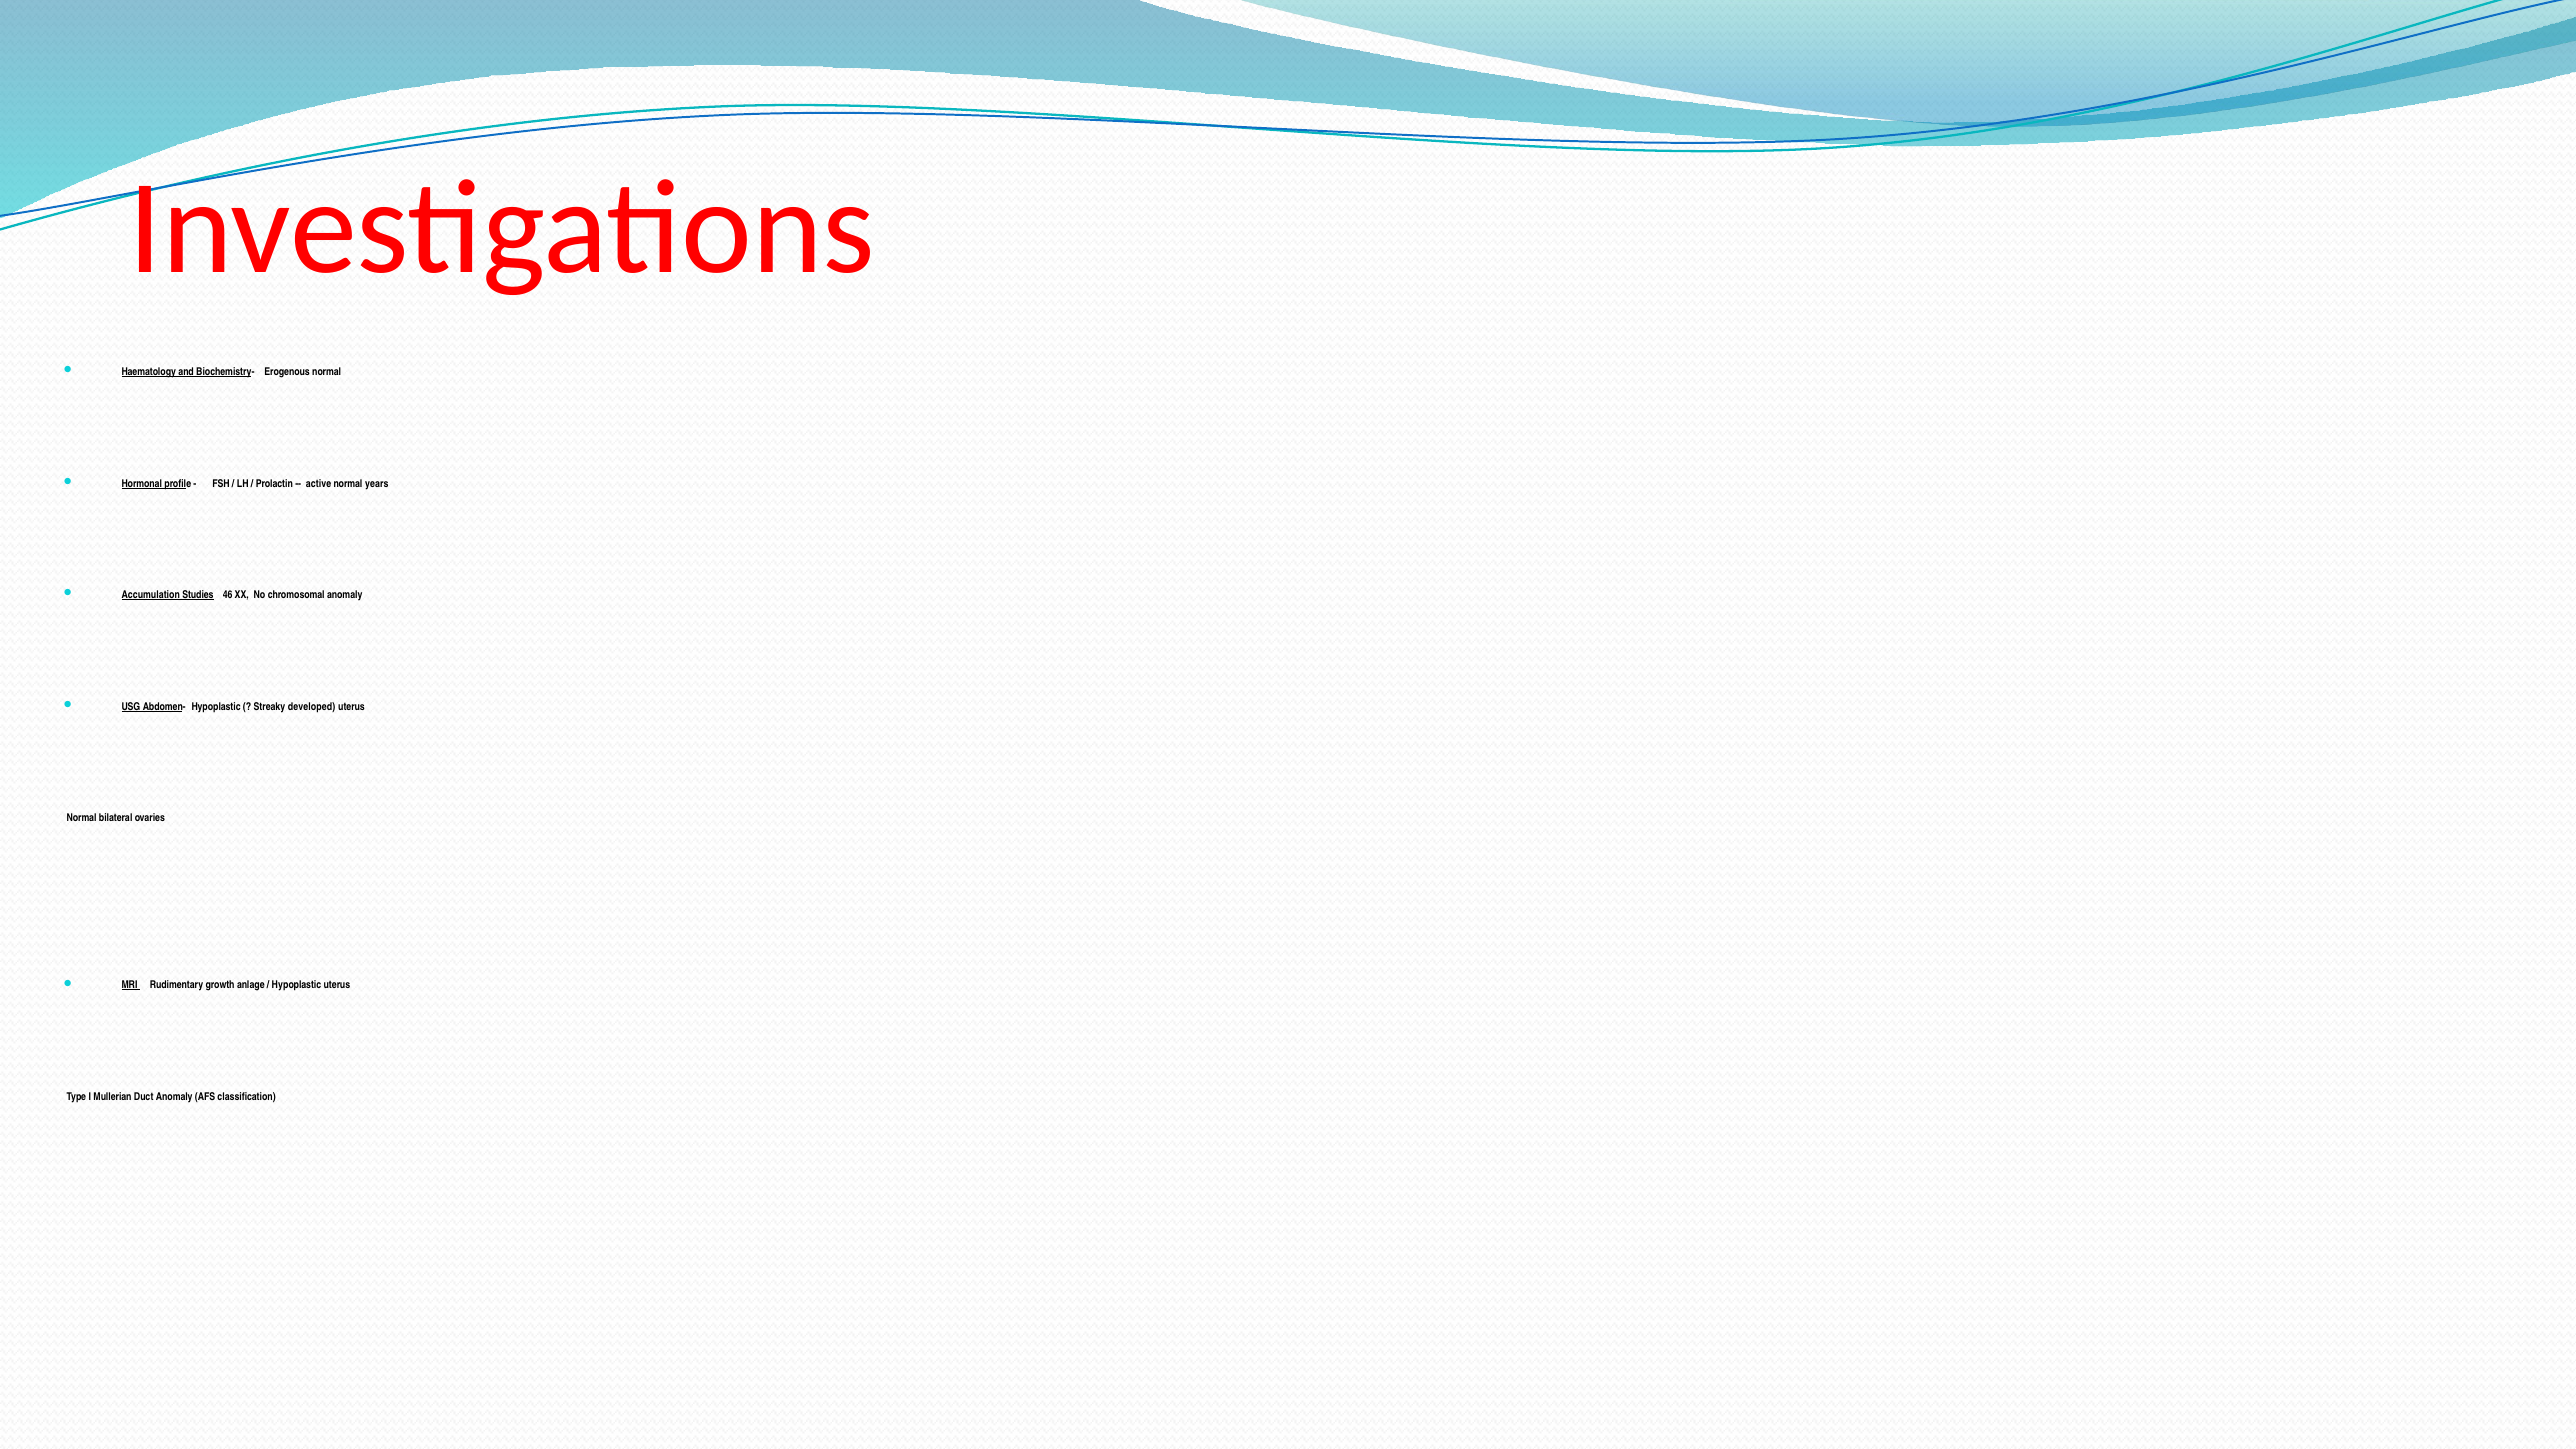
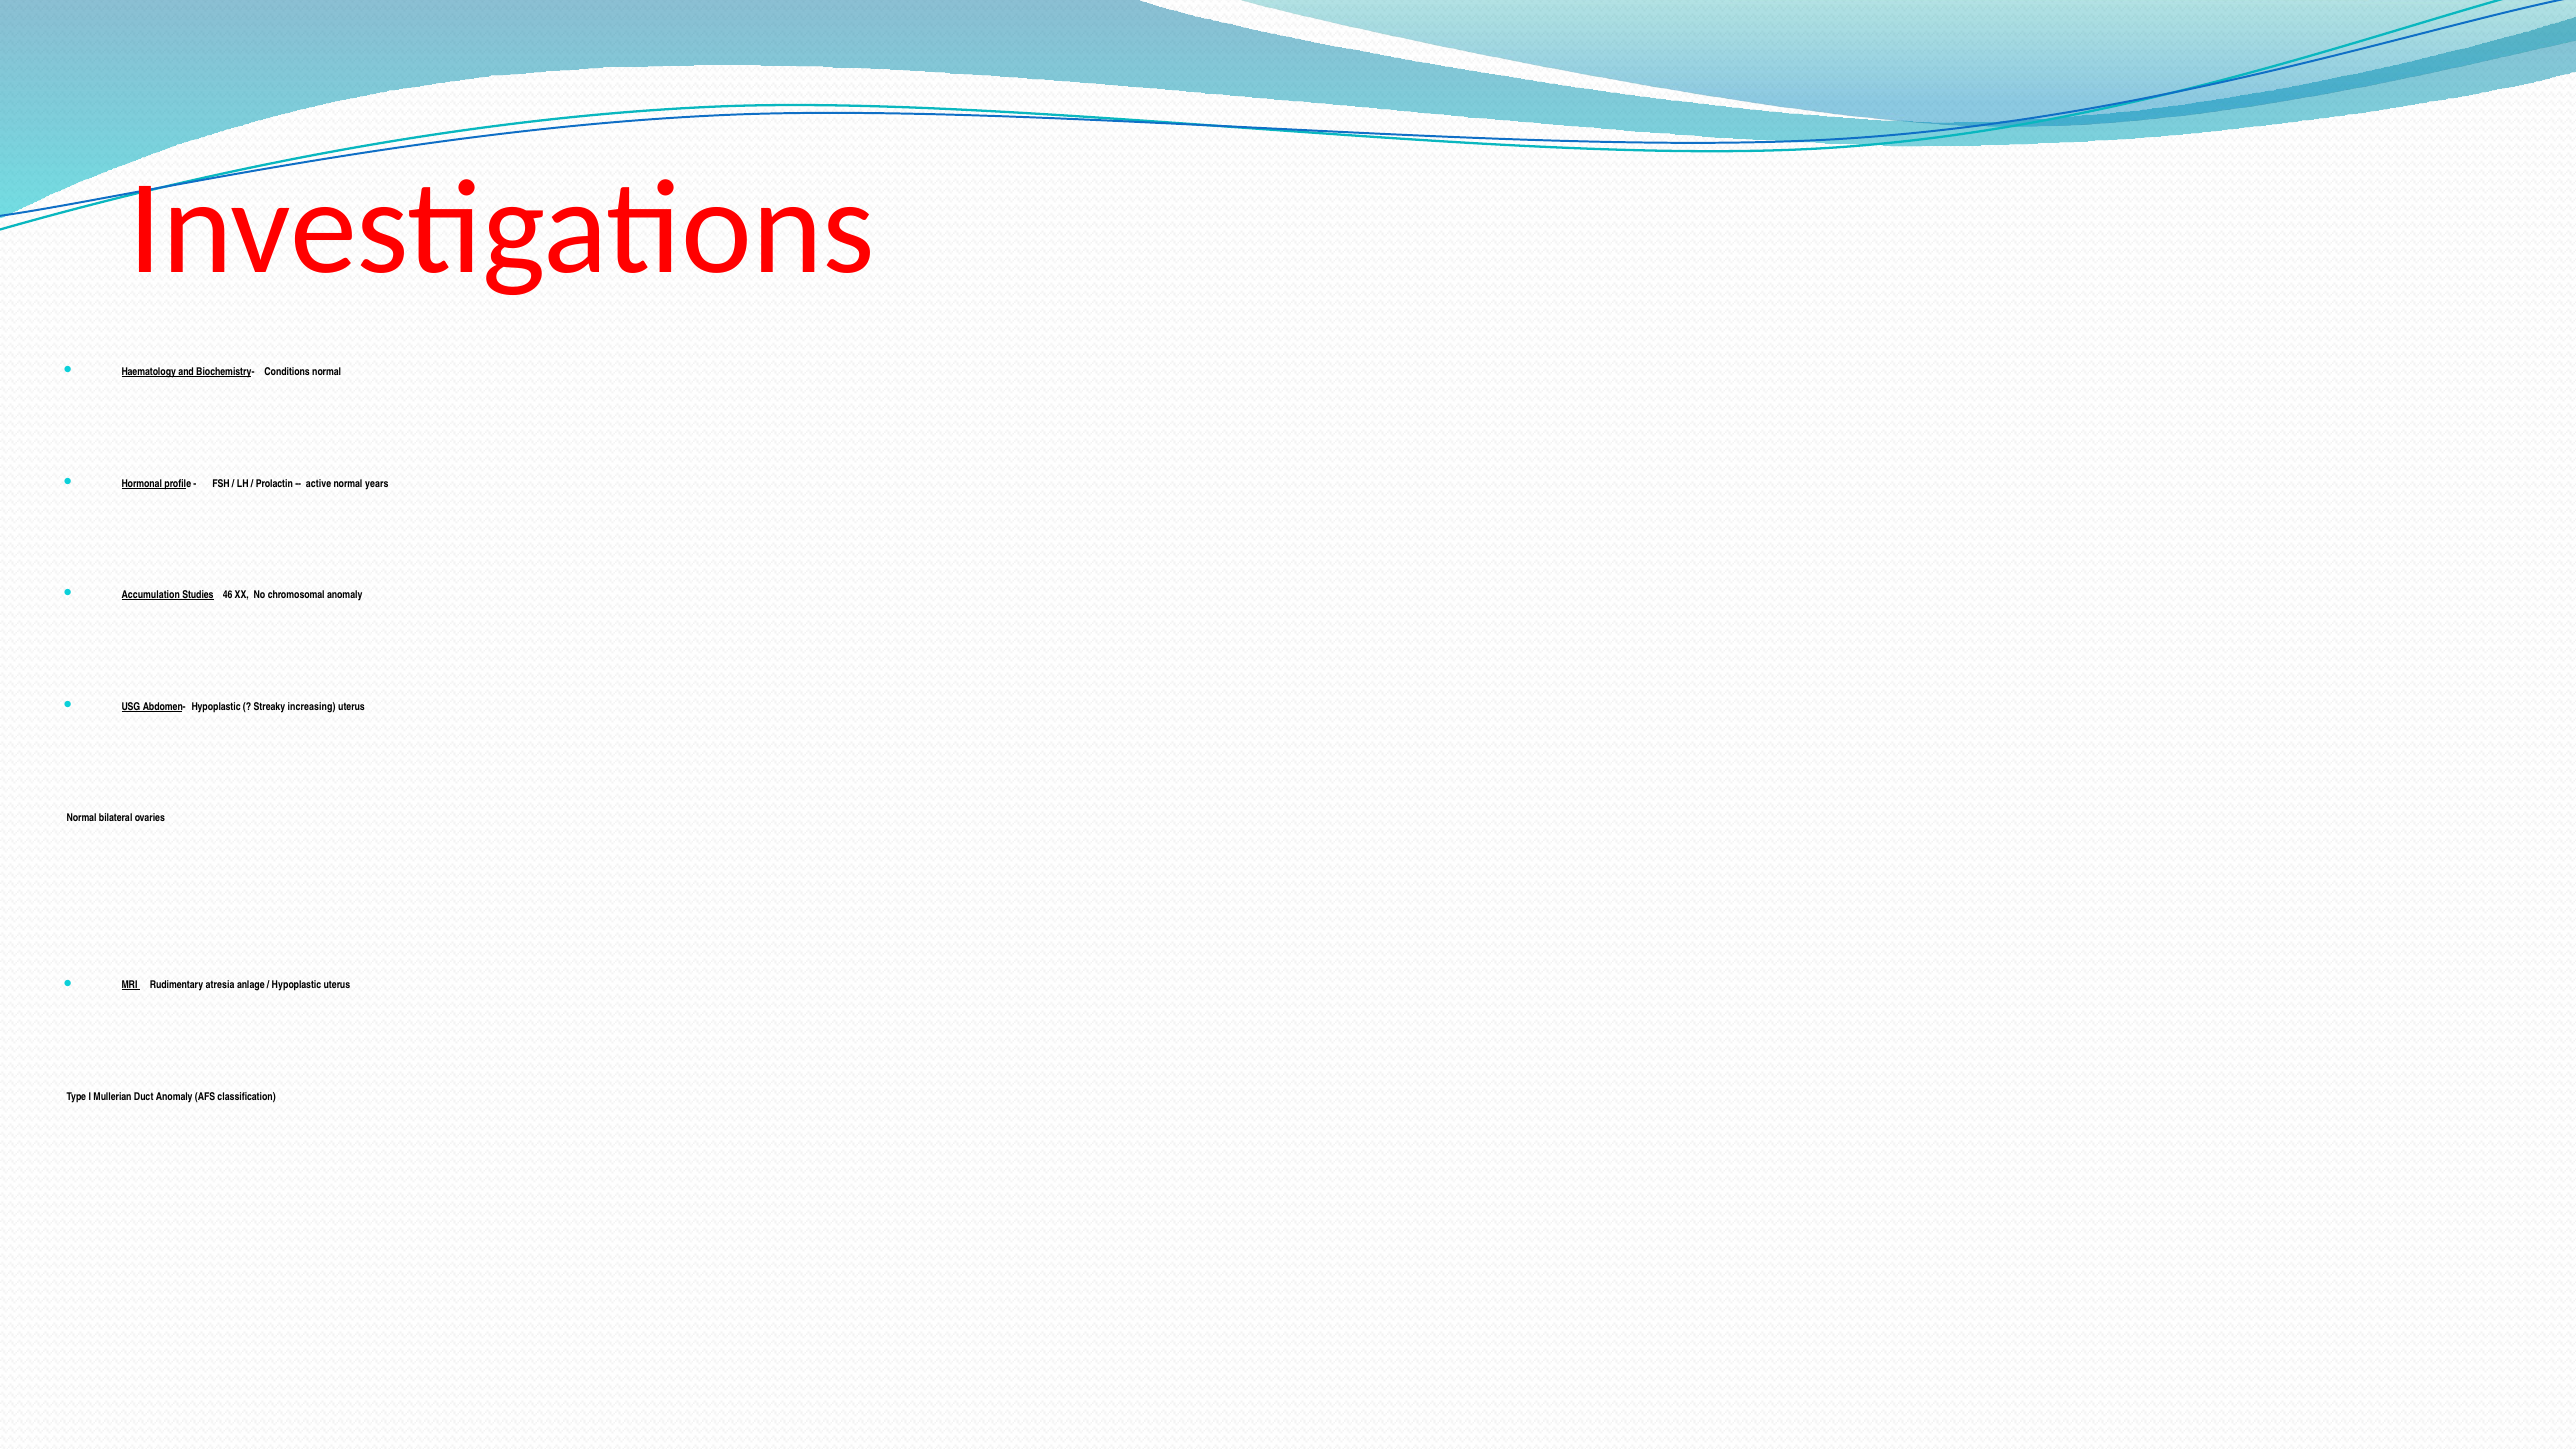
Erogenous: Erogenous -> Conditions (287, 372)
developed: developed -> increasing (312, 707)
growth: growth -> atresia (220, 985)
